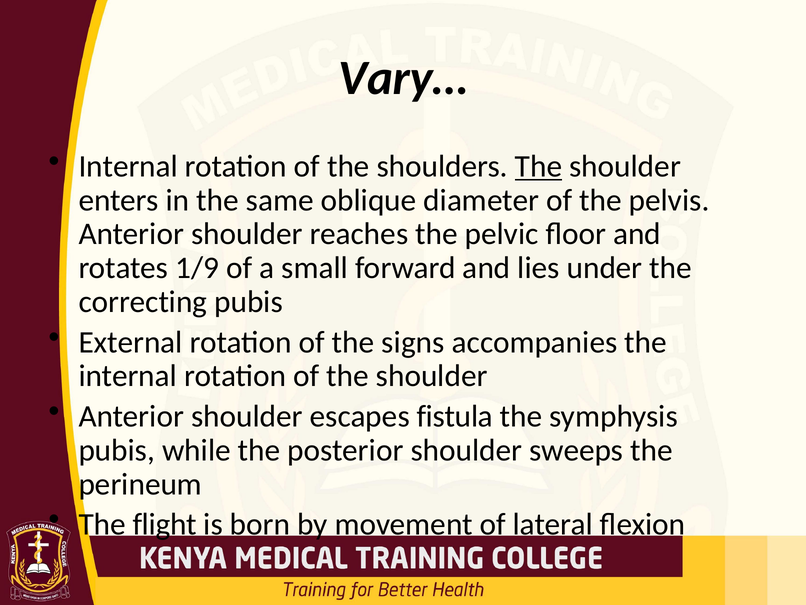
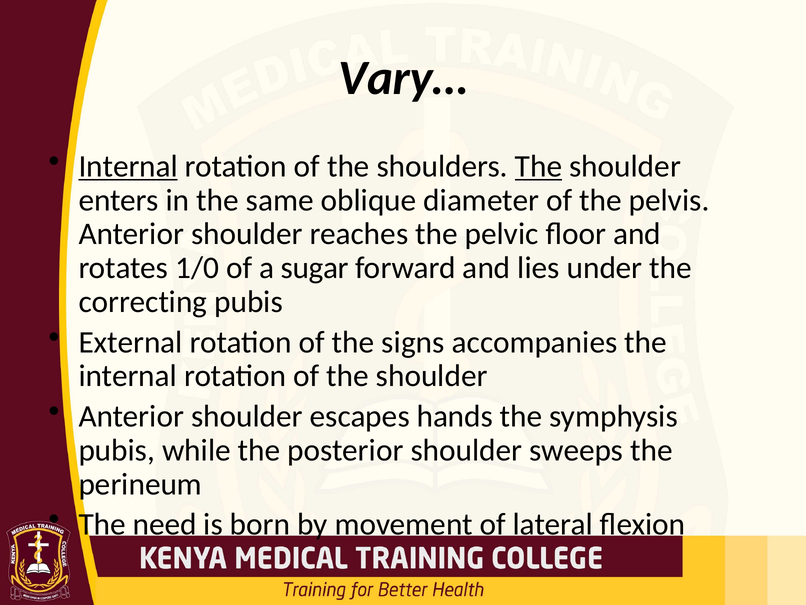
Internal underline: none -> present (128, 166)
1/9: 1/9 -> 1/0 (197, 268)
small: small -> sugar (315, 268)
fistula: fistula -> hands (455, 416)
flight: flight -> need (165, 524)
